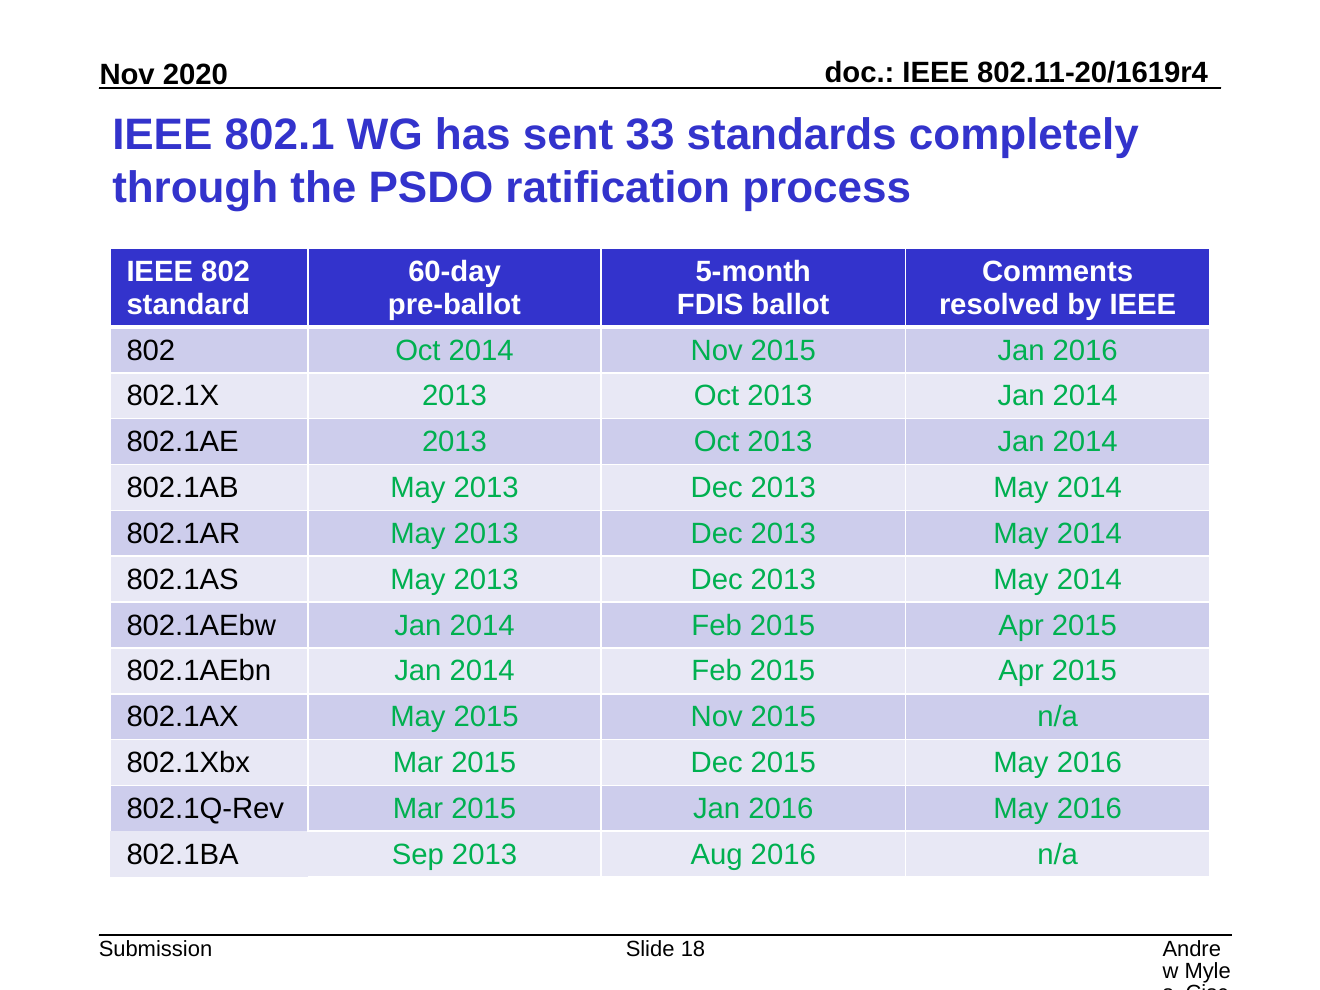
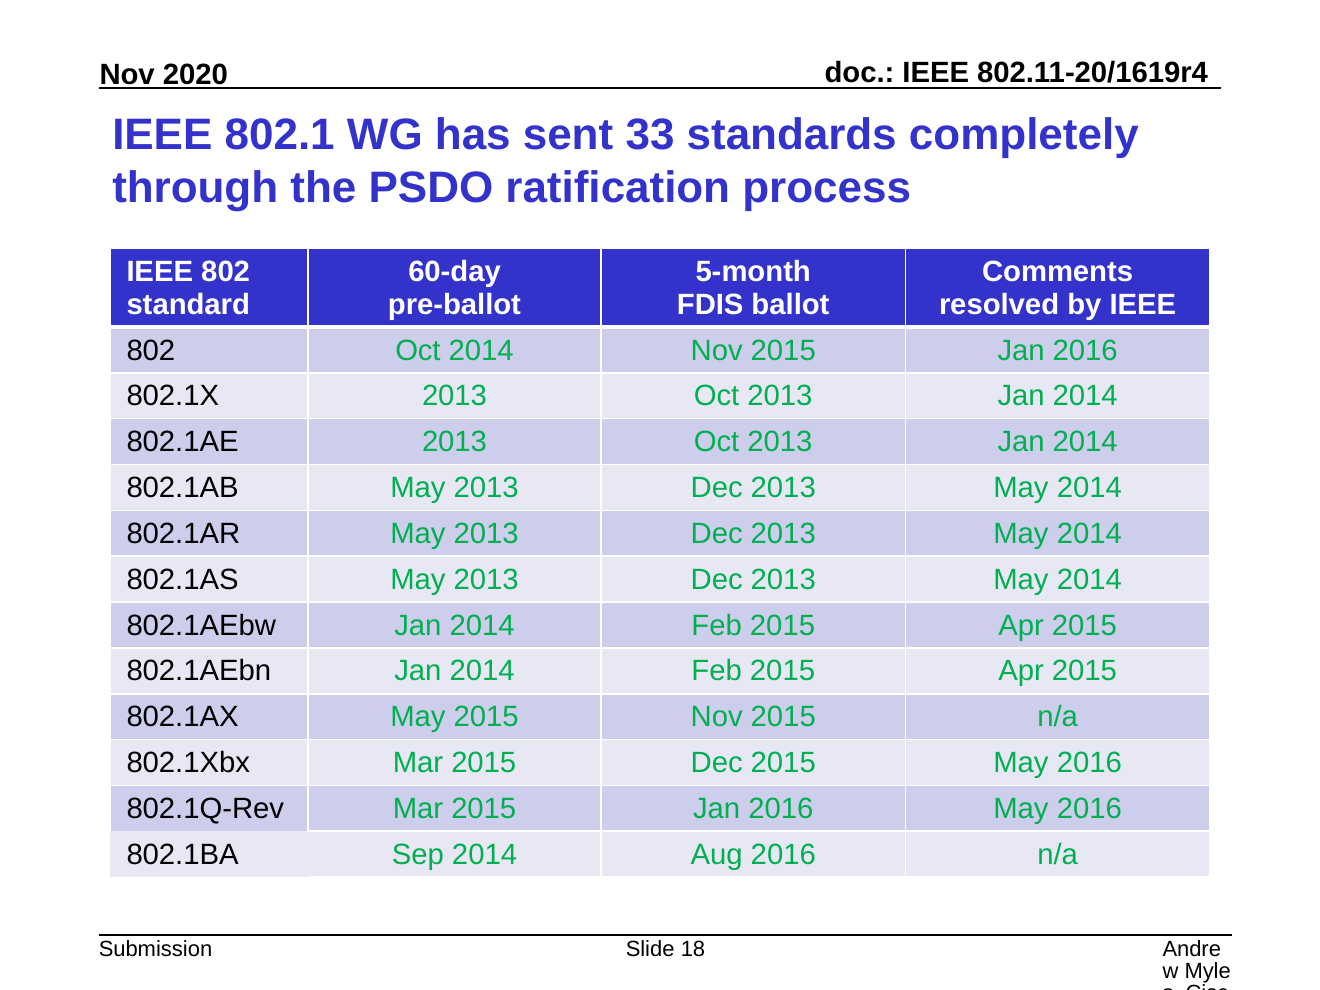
Sep 2013: 2013 -> 2014 (485, 855)
